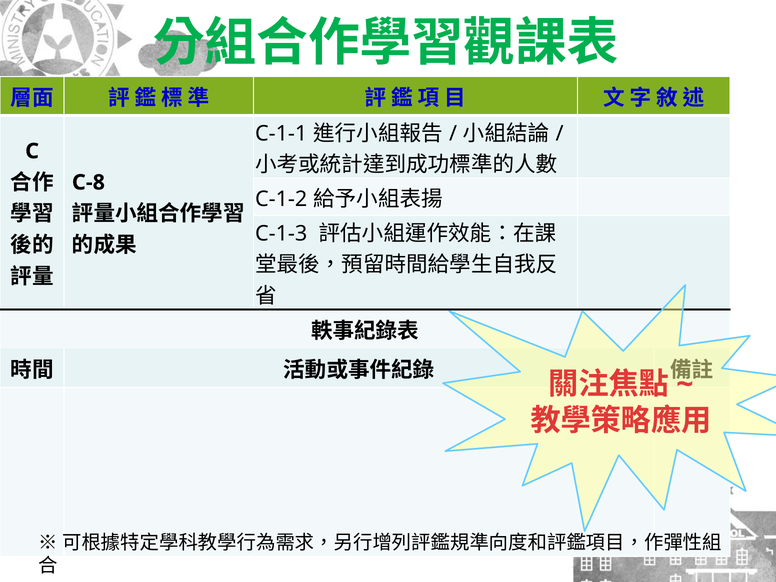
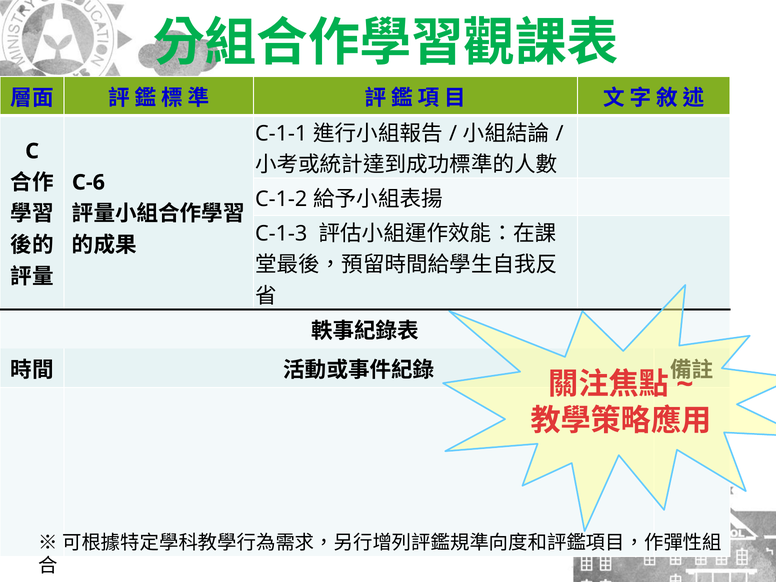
C-8: C-8 -> C-6 (88, 182)
